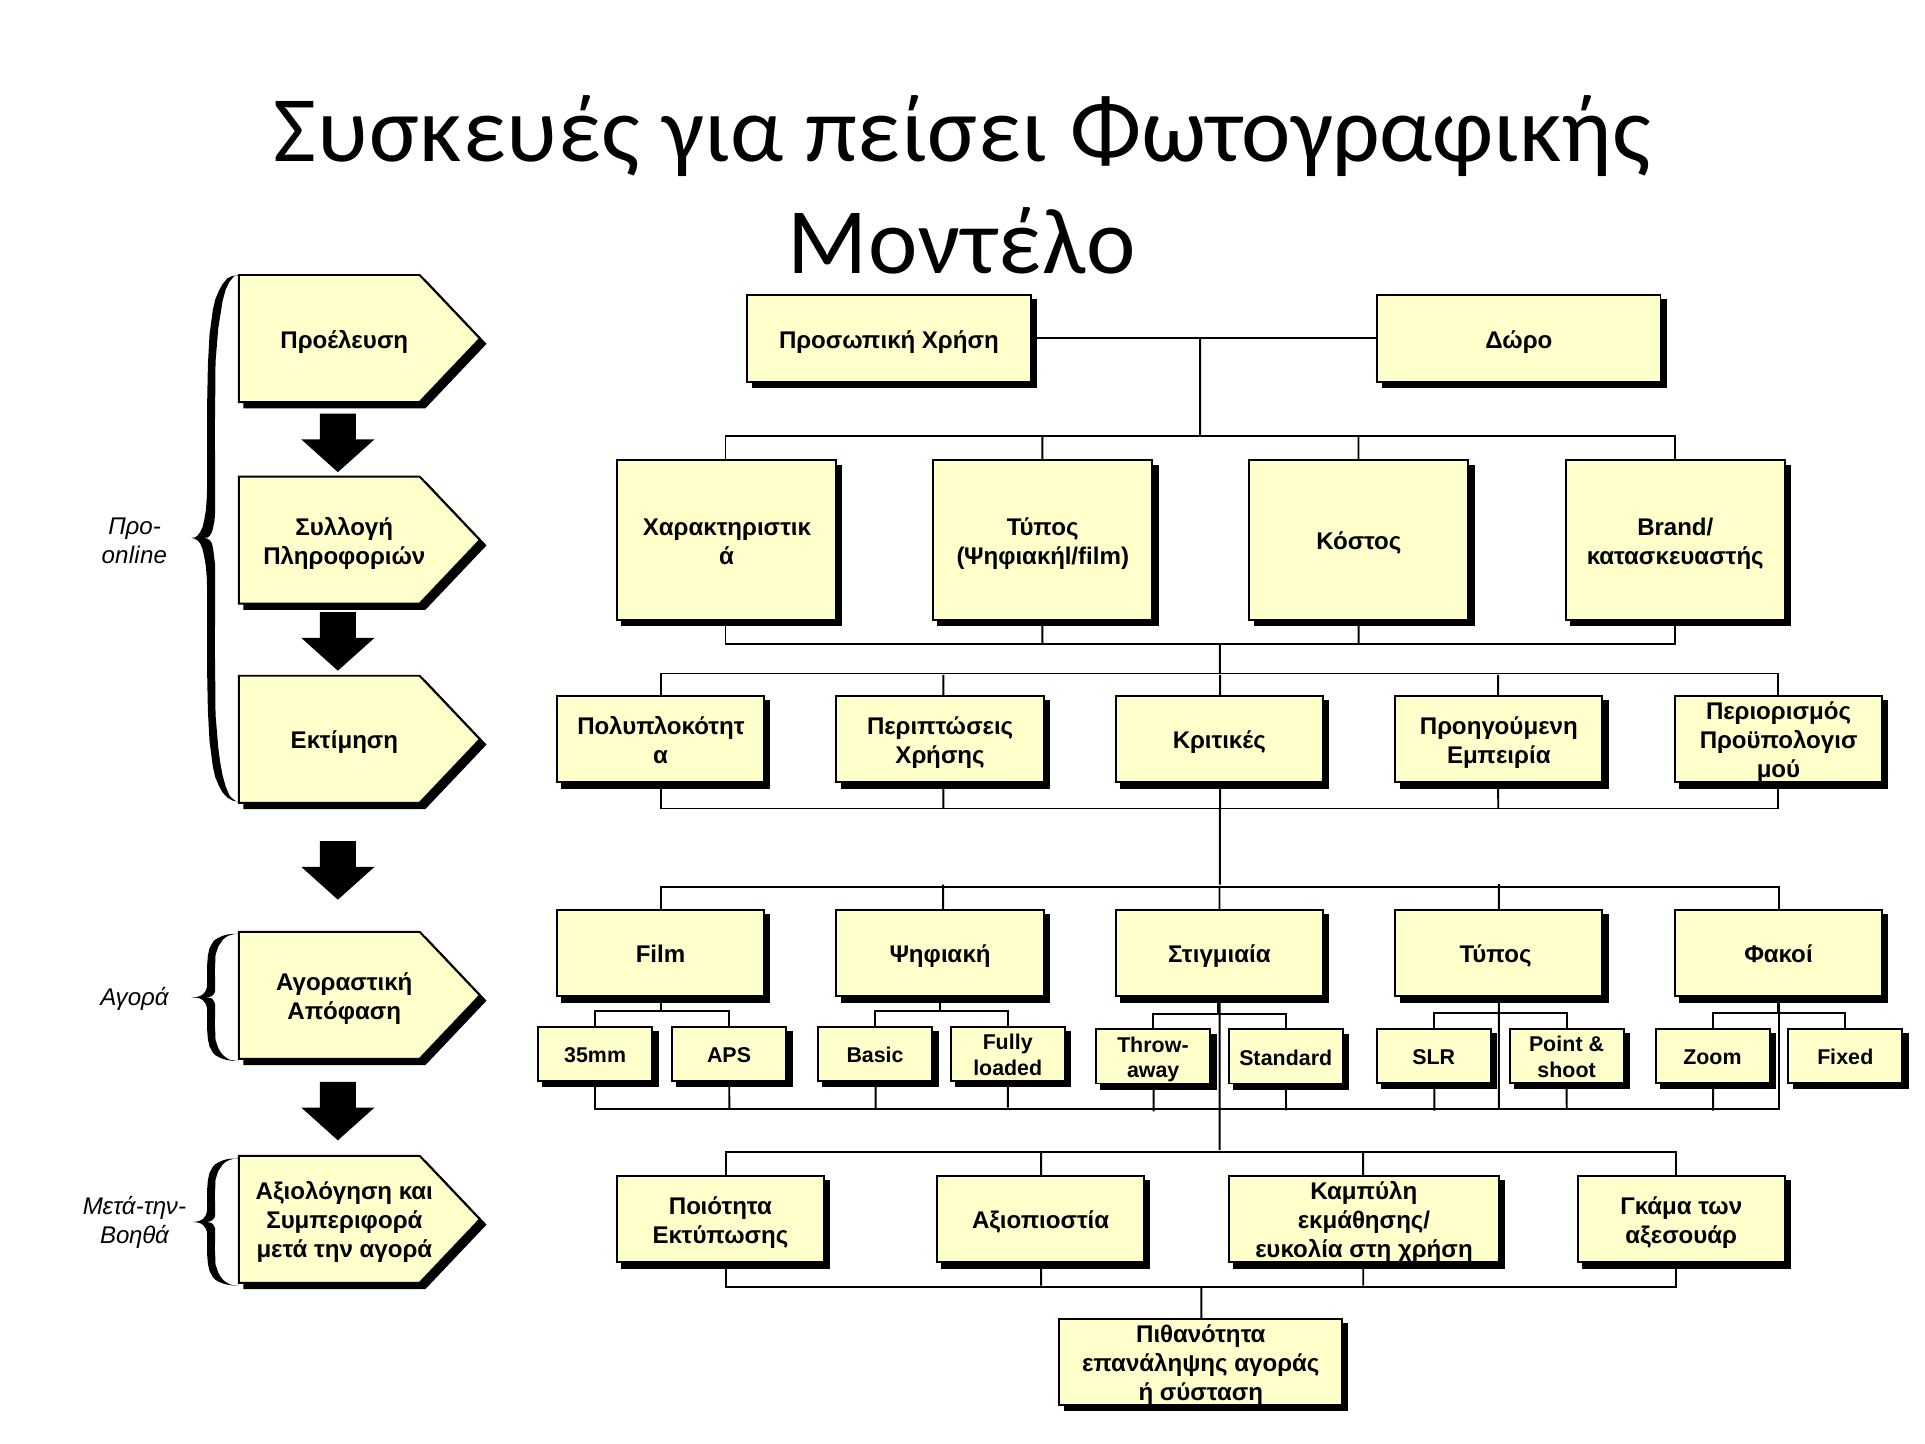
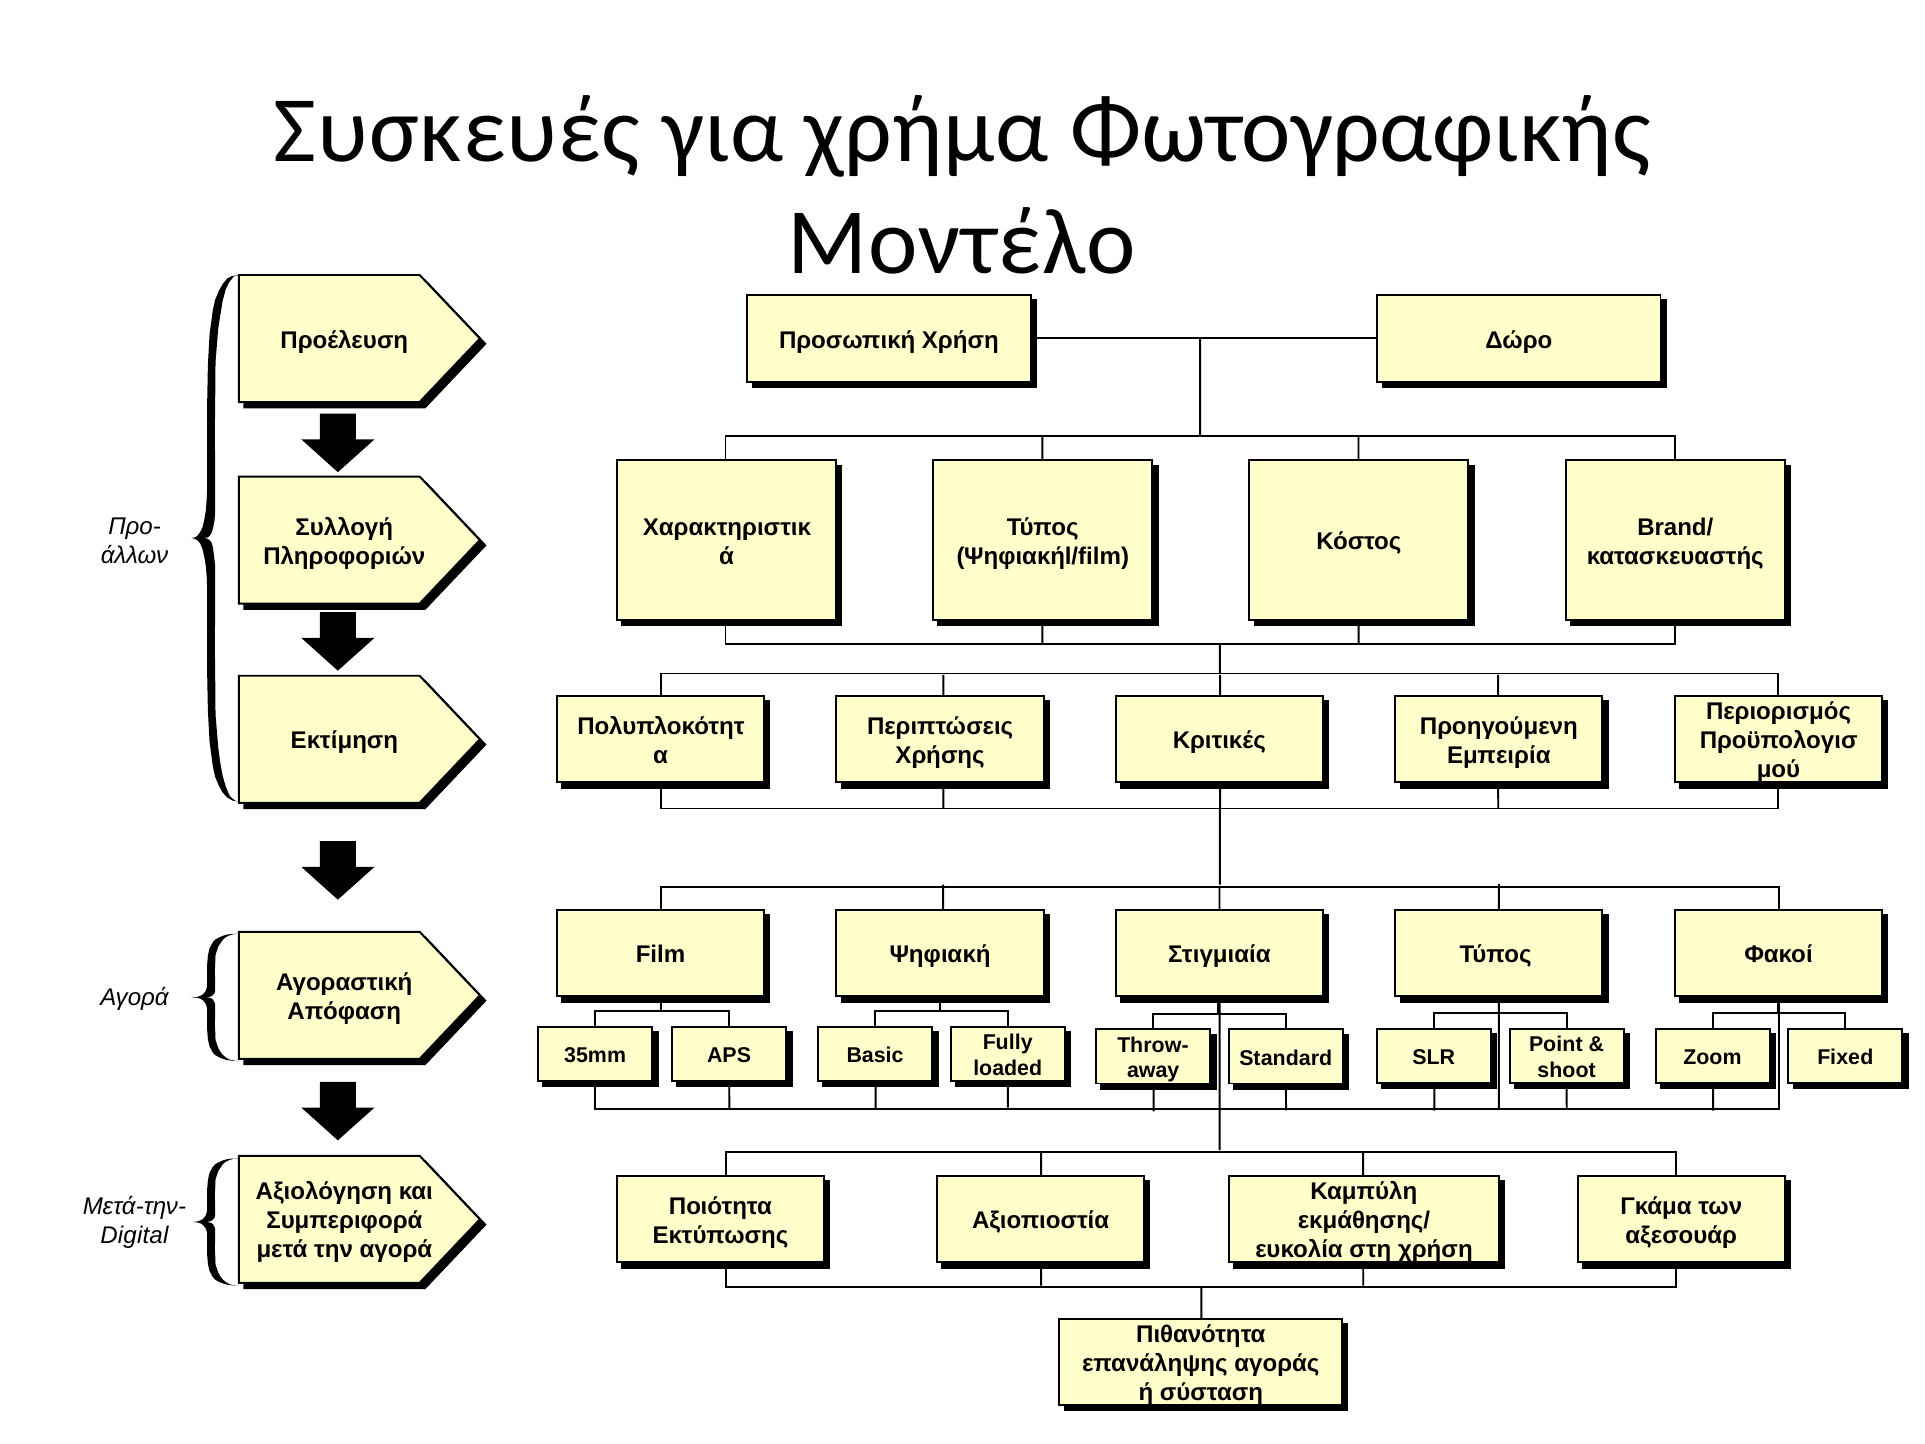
πείσει: πείσει -> χρήμα (926, 130)
online: online -> άλλων (135, 555)
Βοηθά: Βοηθά -> Digital (134, 1235)
